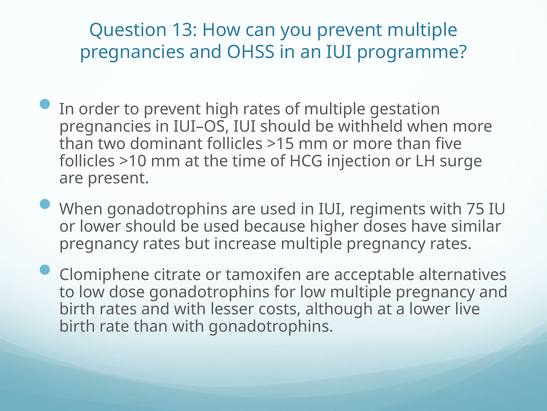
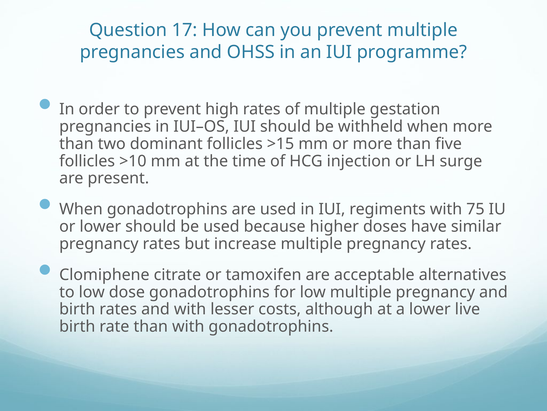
13: 13 -> 17 (185, 30)
